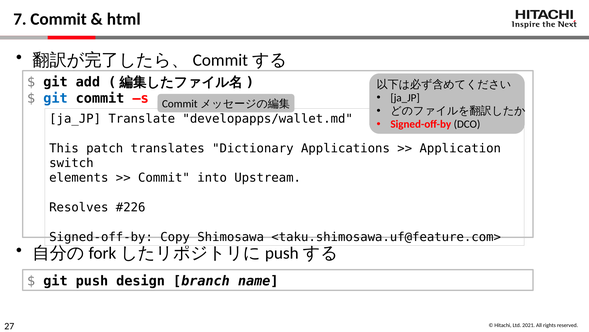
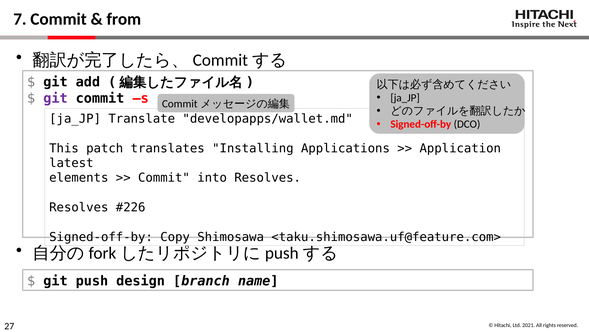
html: html -> from (124, 19)
git colour: blue -> purple (55, 98)
Dictionary: Dictionary -> Installing (253, 148)
switch: switch -> latest (71, 163)
into Upstream: Upstream -> Resolves (268, 178)
